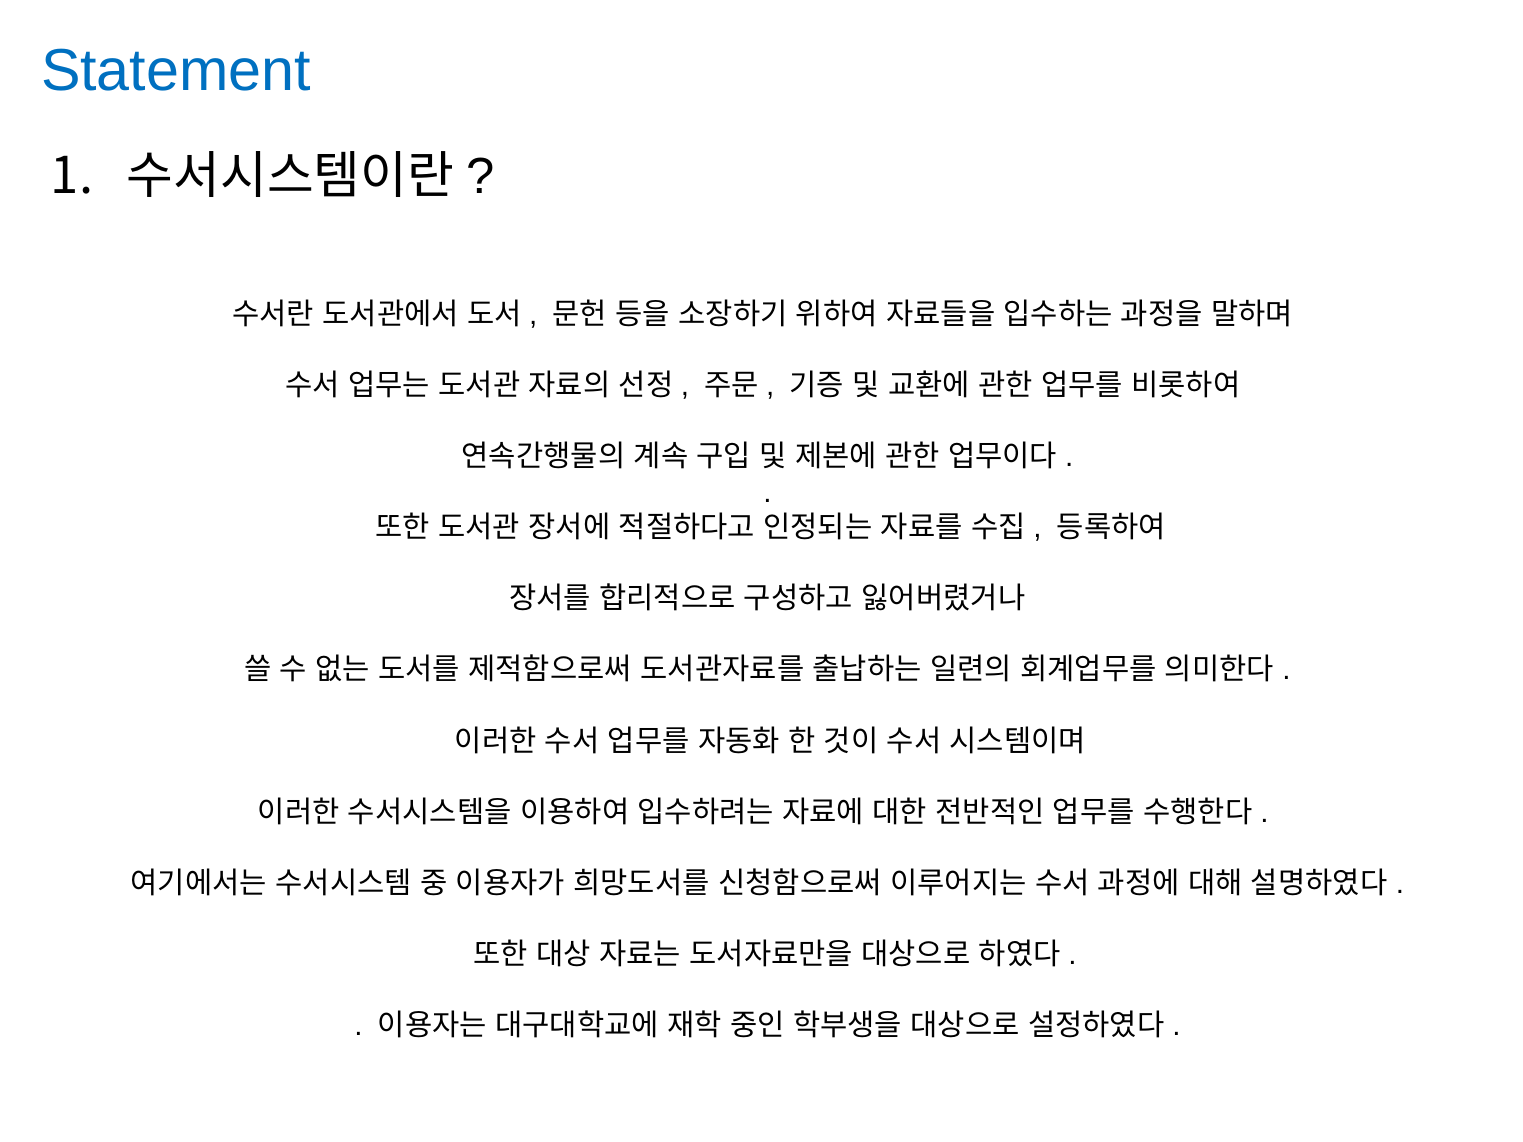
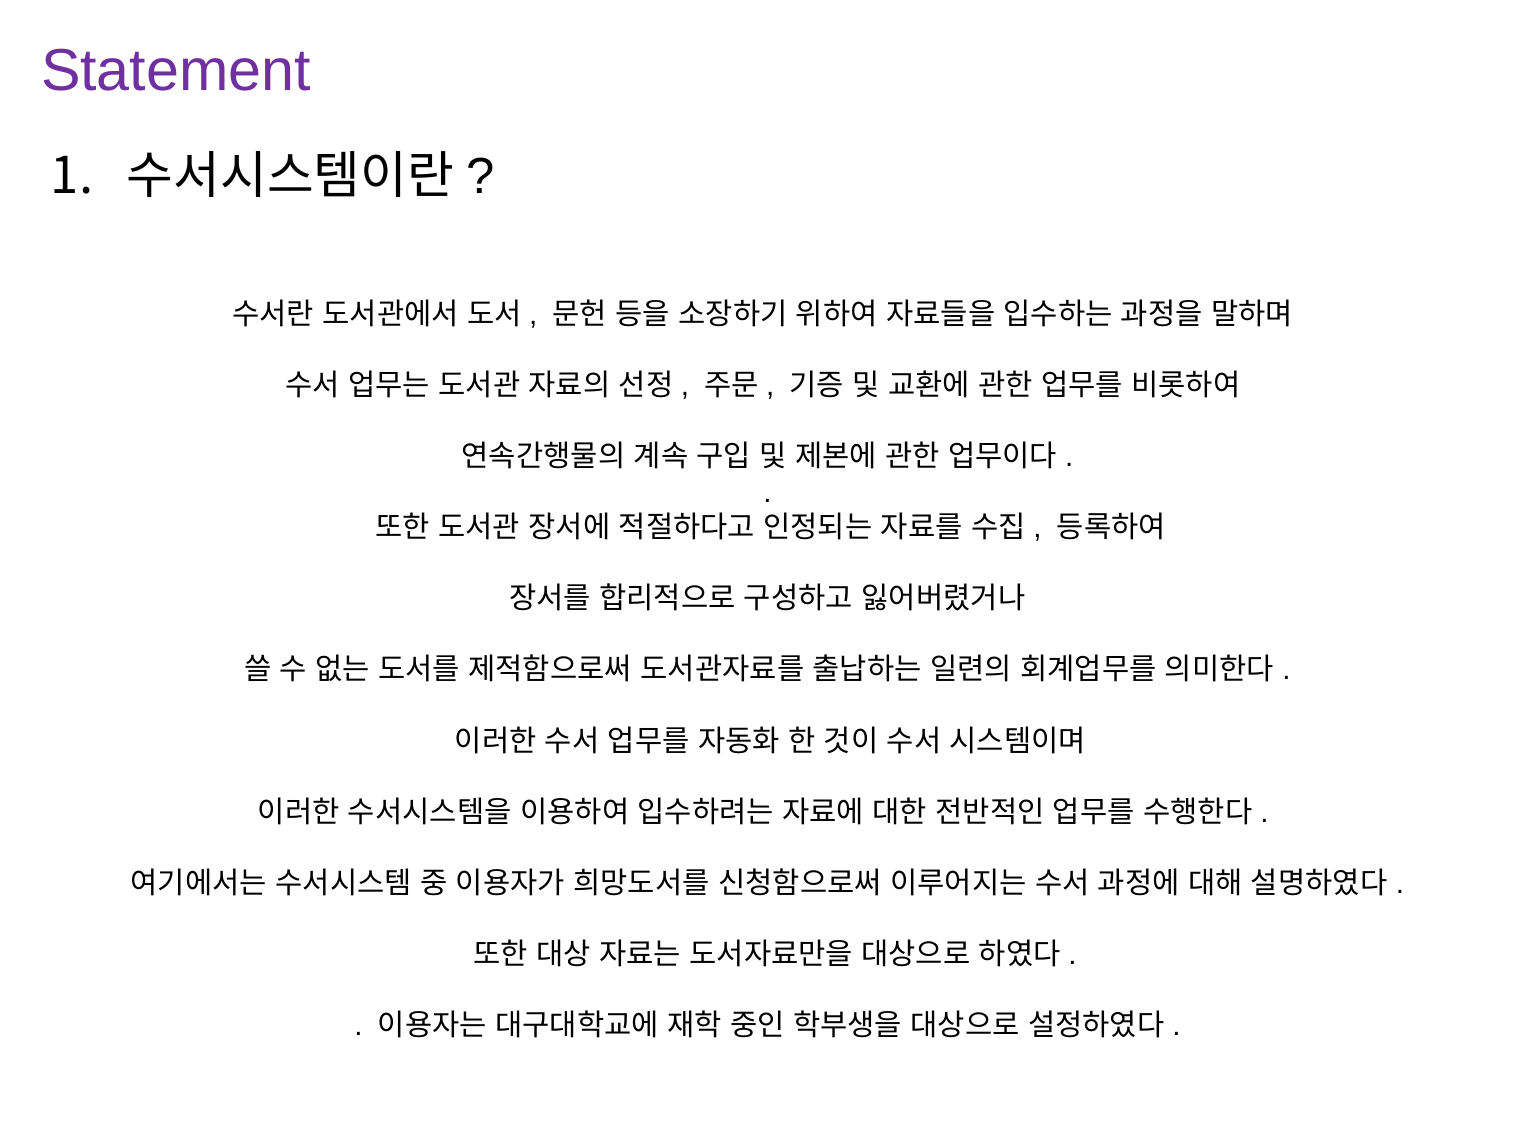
Statement colour: blue -> purple (176, 71)
